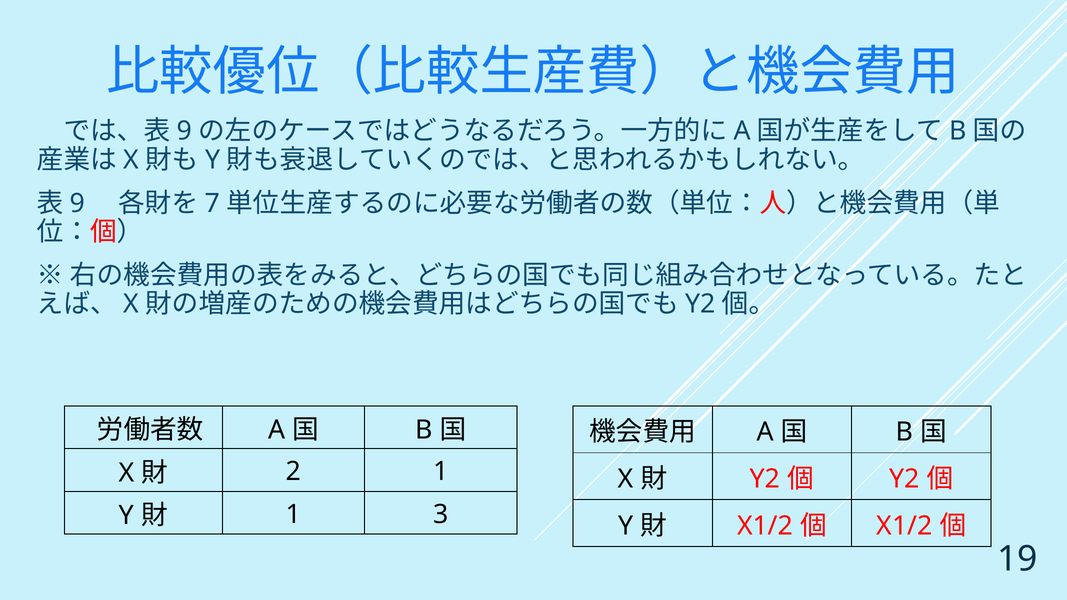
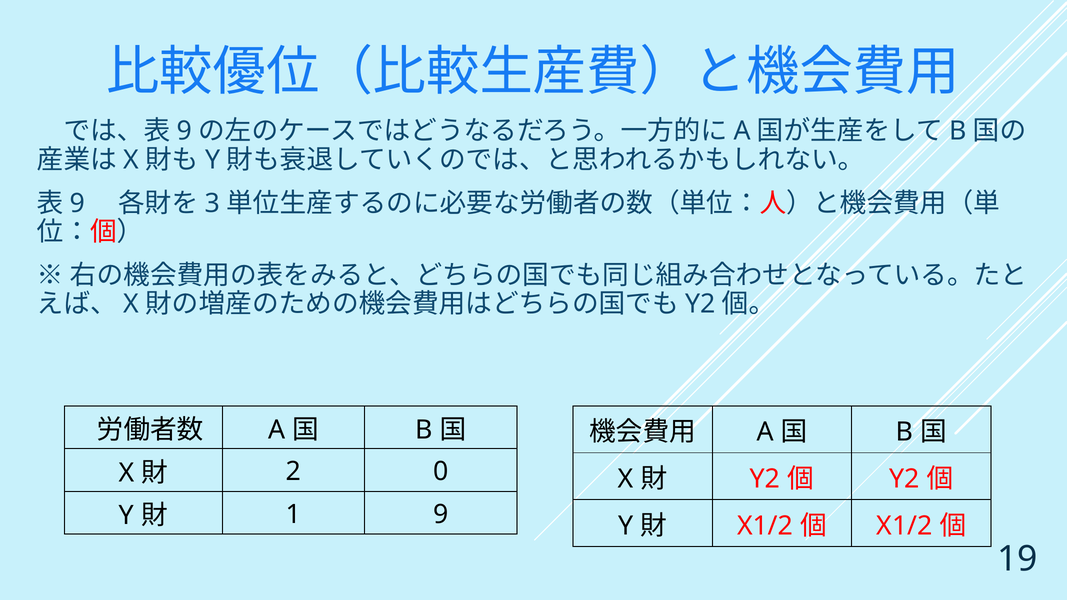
7: 7 -> 3 (212, 203)
2 1: 1 -> 0 (441, 472)
1 3: 3 -> 9 (441, 514)
